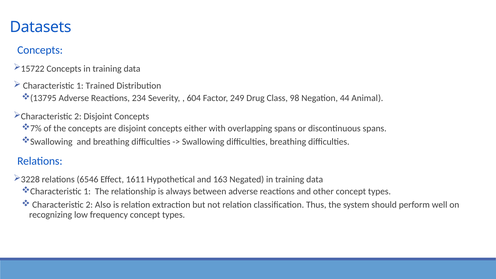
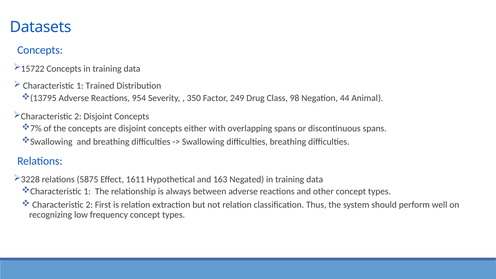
234: 234 -> 954 (139, 98)
604: 604 -> 350 (194, 98)
6546: 6546 -> 5875 (88, 179)
Also: Also -> First (103, 205)
